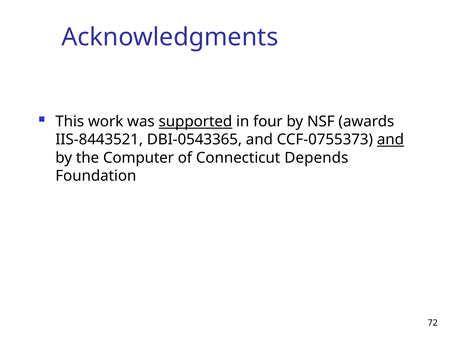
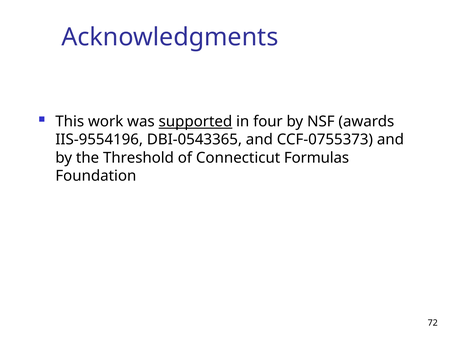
IIS-8443521: IIS-8443521 -> IIS-9554196 (99, 140)
and underline: present -> none (390, 140)
Computer: Computer -> Threshold (138, 158)
Depends: Depends -> Formulas (317, 158)
